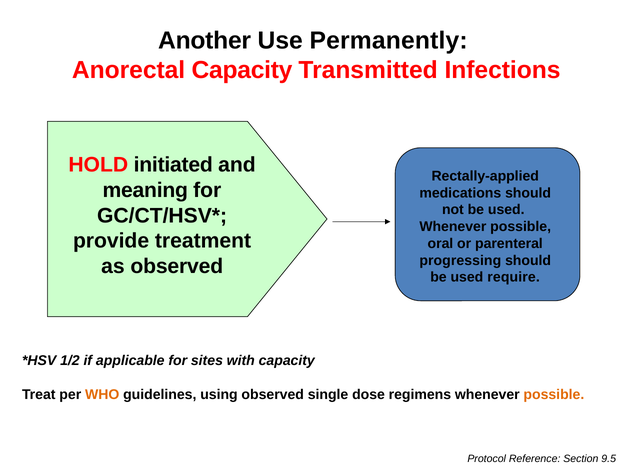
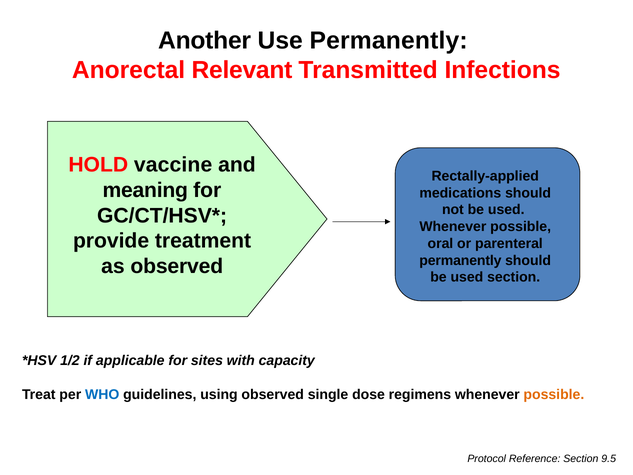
Anorectal Capacity: Capacity -> Relevant (242, 70)
initiated: initiated -> vaccine (173, 165)
progressing: progressing -> permanently (460, 260)
used require: require -> section (514, 277)
WHO colour: orange -> blue (102, 394)
